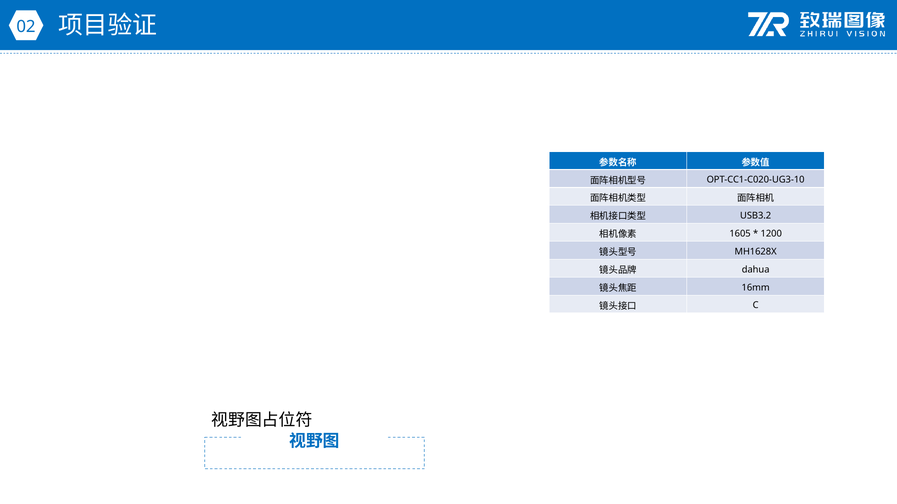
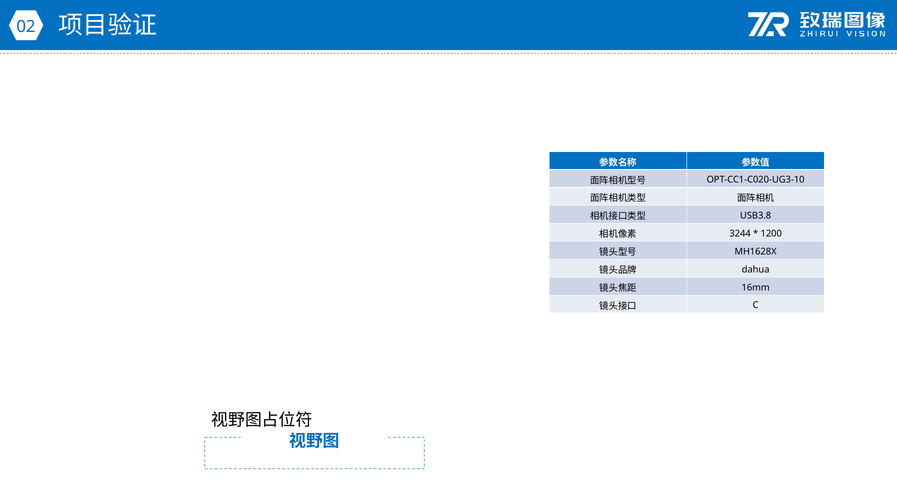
USB3.2: USB3.2 -> USB3.8 (756, 216)
1605: 1605 -> 3244 (740, 234)
